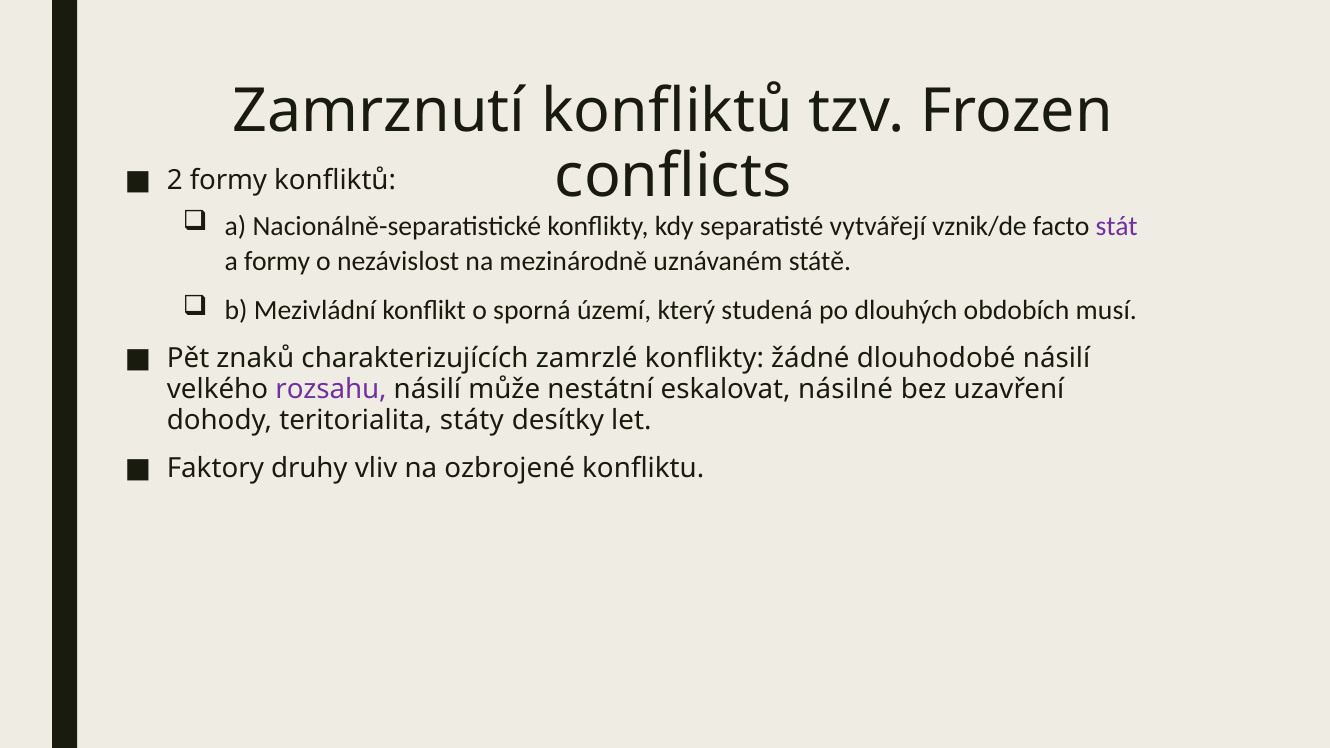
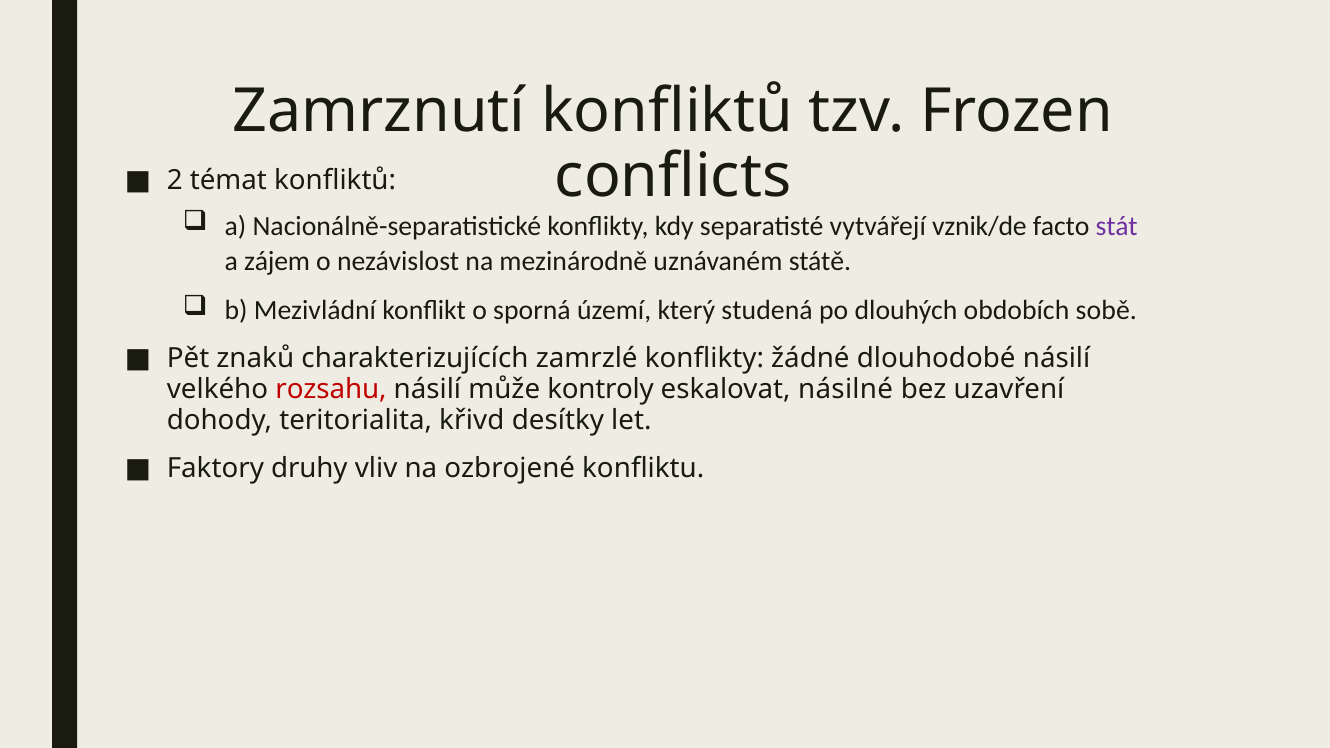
2 formy: formy -> témat (228, 180)
a formy: formy -> zájem (277, 262)
musí: musí -> sobě (1106, 310)
rozsahu colour: purple -> red (331, 389)
nestátní: nestátní -> kontroly (601, 389)
státy: státy -> křivd (472, 421)
